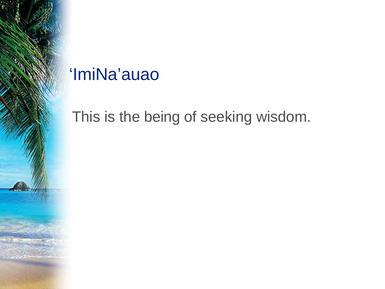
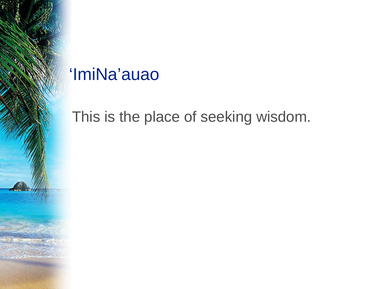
being: being -> place (162, 117)
